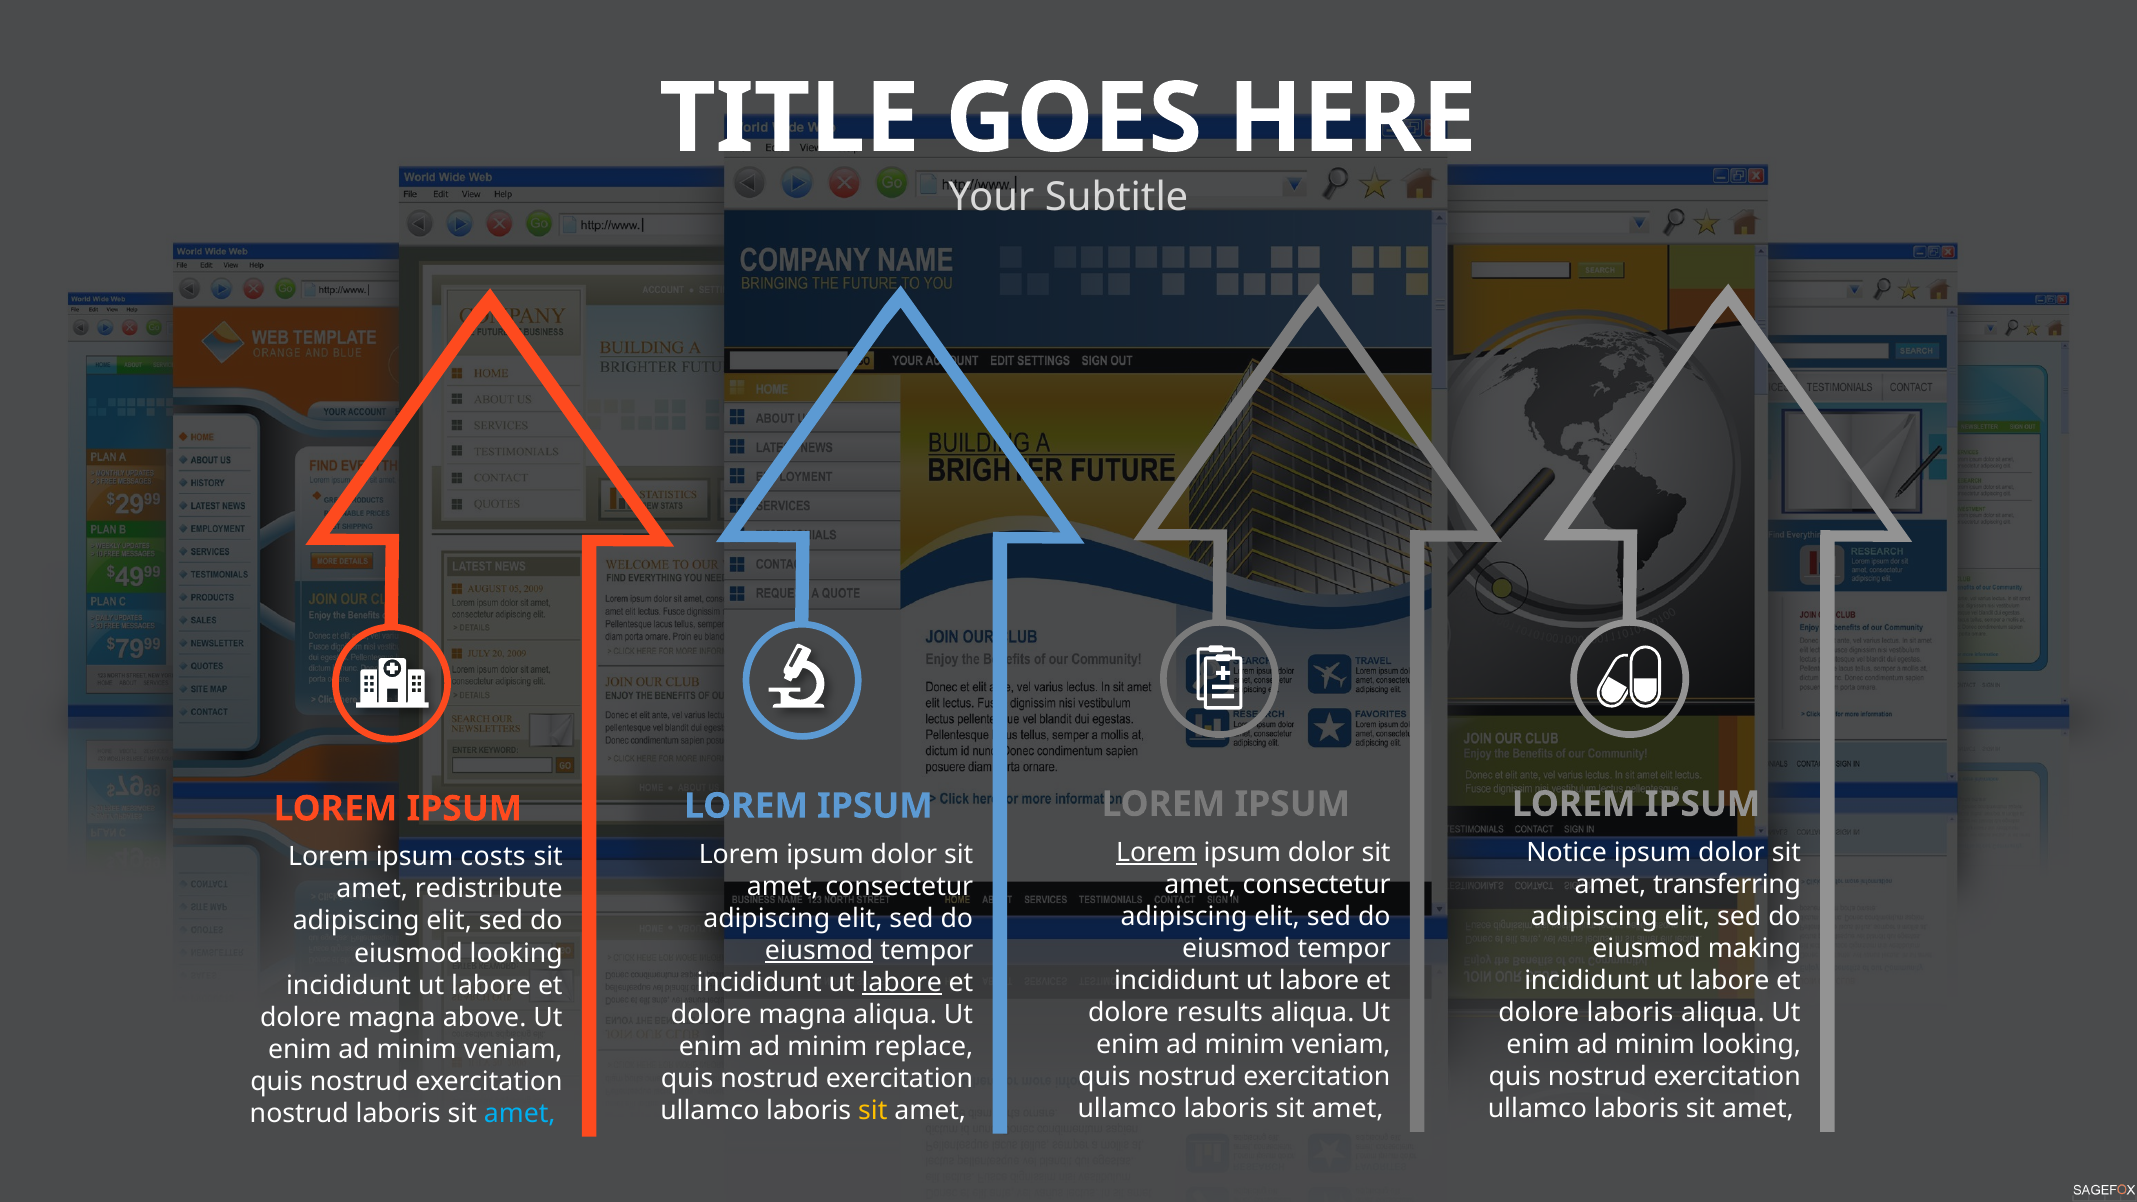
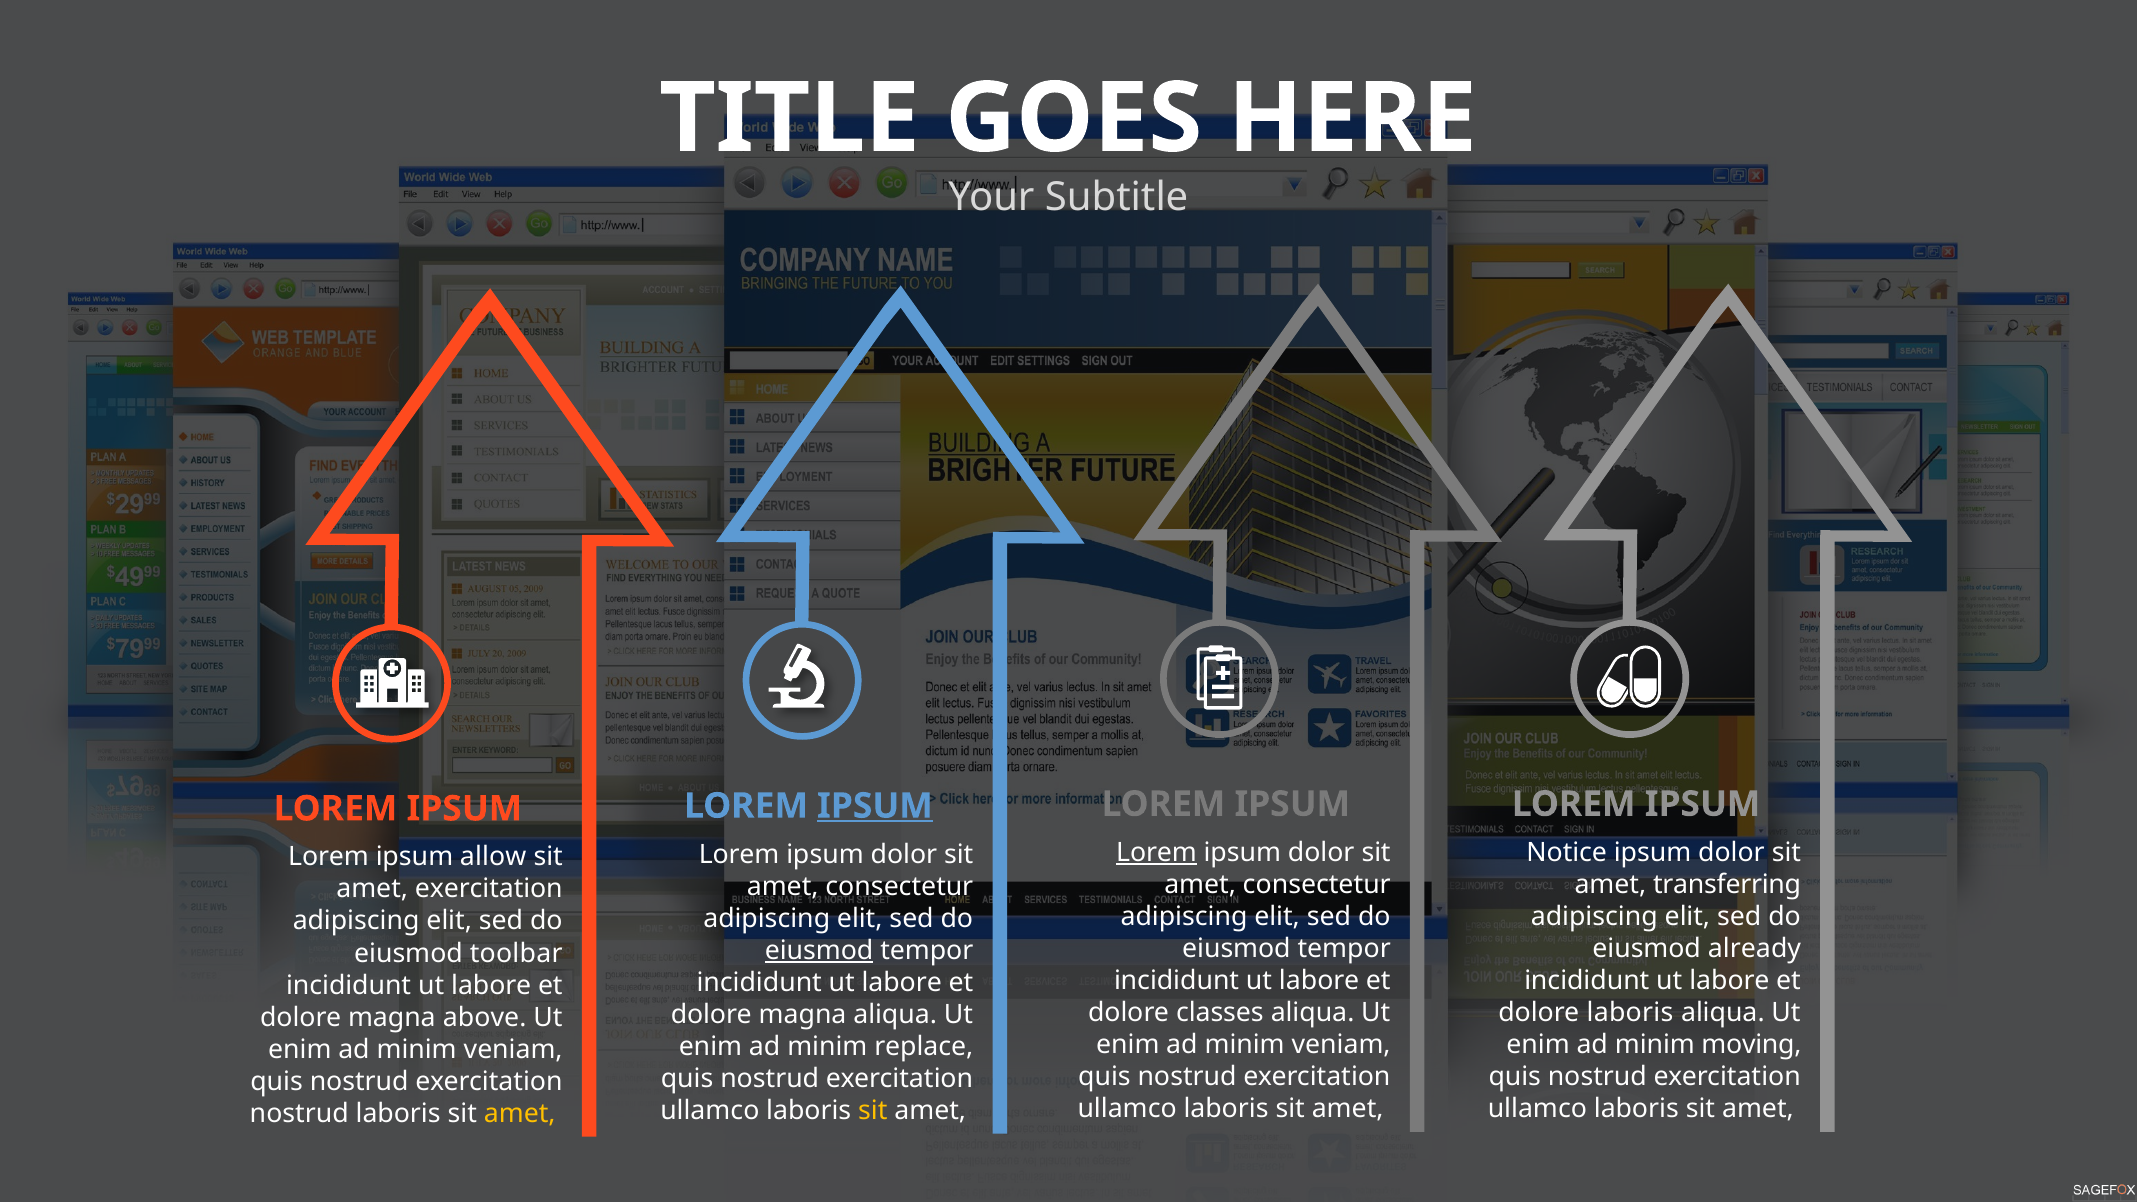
IPSUM underline: none -> present (875, 806)
costs: costs -> allow (493, 857)
amet redistribute: redistribute -> exercitation (489, 889)
making: making -> already (1754, 949)
eiusmod looking: looking -> toolbar (516, 953)
labore underline: present -> none (902, 983)
results: results -> classes (1220, 1013)
minim looking: looking -> moving (1751, 1045)
amet colour: light blue -> yellow (520, 1114)
